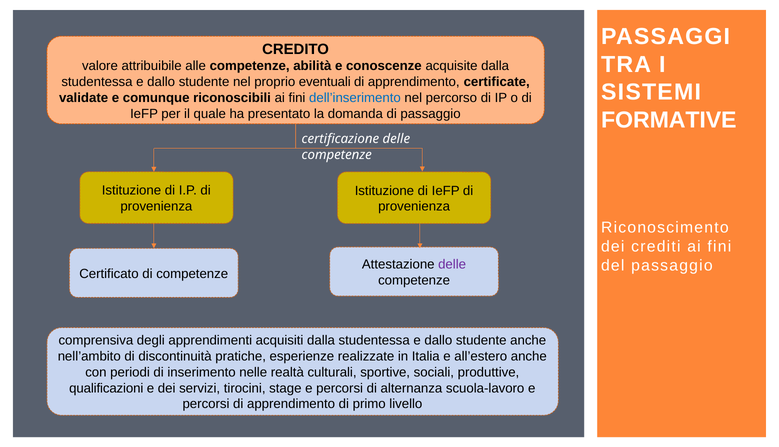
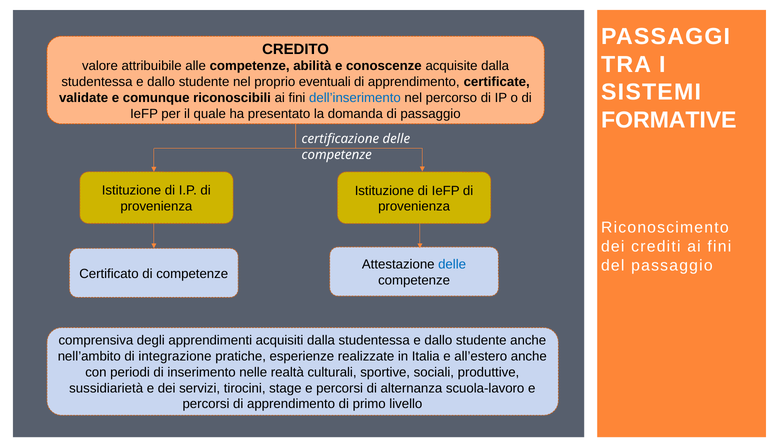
delle colour: purple -> blue (452, 264)
discontinuità: discontinuità -> integrazione (175, 356)
qualificazioni: qualificazioni -> sussidiarietà (106, 388)
